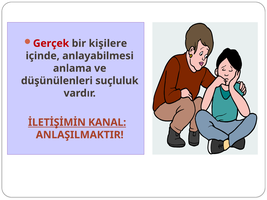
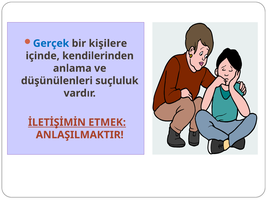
Gerçek colour: red -> blue (51, 43)
anlayabilmesi: anlayabilmesi -> kendilerinden (98, 56)
KANAL: KANAL -> ETMEK (107, 123)
